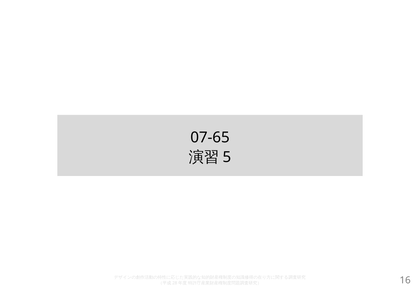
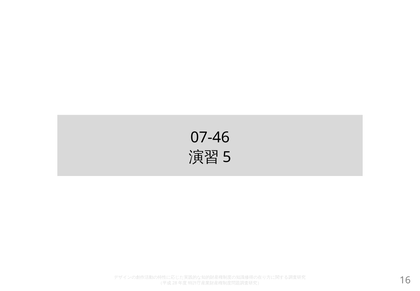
07-65: 07-65 -> 07-46 (210, 137)
